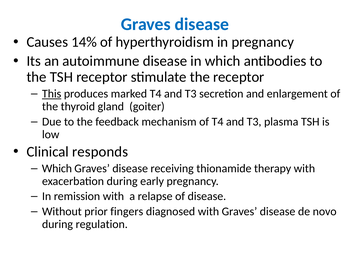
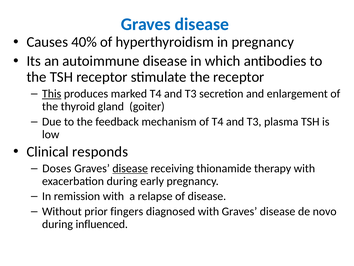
14%: 14% -> 40% (84, 42)
Which: Which -> Doses (57, 168)
disease underline: none -> present (130, 168)
regulation: regulation -> influenced (102, 224)
